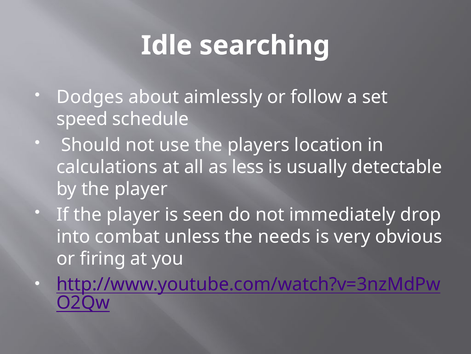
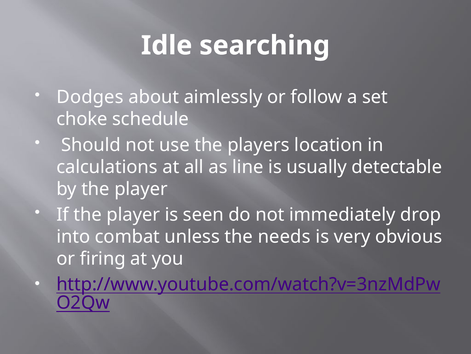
speed: speed -> choke (82, 119)
less: less -> line (248, 167)
